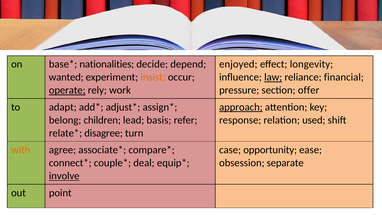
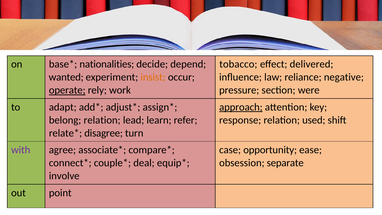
enjoyed: enjoyed -> tobacco (238, 64)
longevity: longevity -> delivered (312, 64)
law underline: present -> none (273, 77)
financial: financial -> negative (344, 77)
offer: offer -> were (309, 90)
belong children: children -> relation (102, 120)
basis: basis -> learn (159, 120)
with colour: orange -> purple (21, 150)
involve underline: present -> none (64, 176)
